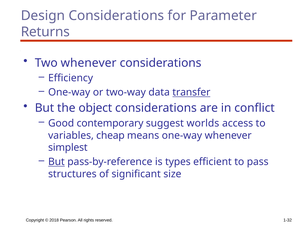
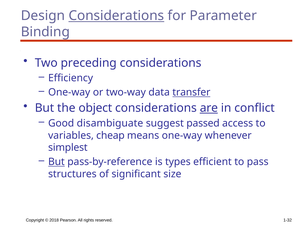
Considerations underline: none -> present (116, 16)
Returns: Returns -> Binding (45, 32)
Two whenever: whenever -> preceding (89, 63)
are underline: none -> present (209, 108)
contemporary: contemporary -> disambiguate (110, 123)
worlds: worlds -> passed (203, 123)
